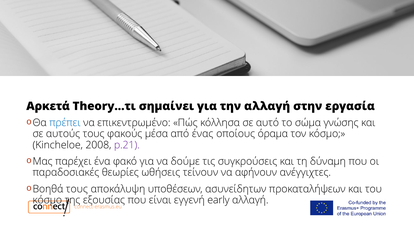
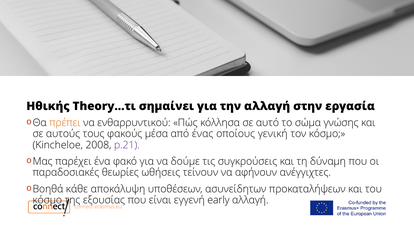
Αρκετά: Αρκετά -> Ηθικής (48, 106)
πρέπει colour: blue -> orange (65, 123)
επικεντρωμένο: επικεντρωμένο -> ενθαρρυντικού (134, 123)
όραμα: όραμα -> γενική (273, 134)
τους: τους -> κάθε (77, 189)
